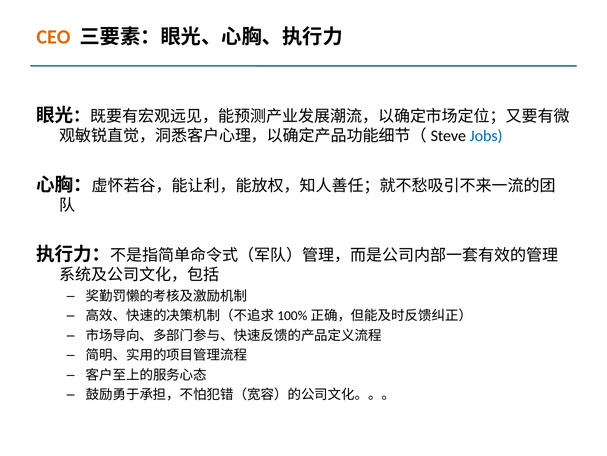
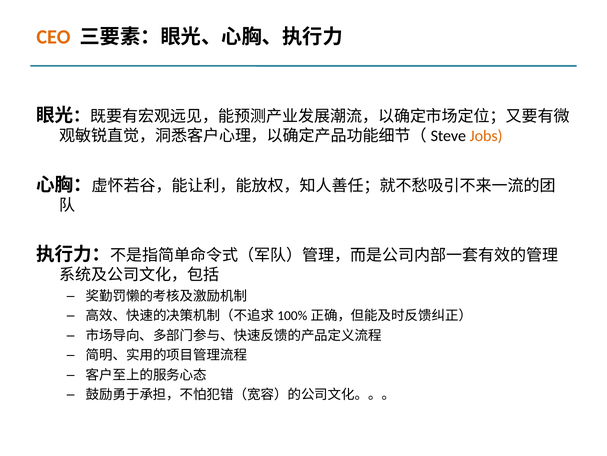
Jobs colour: blue -> orange (486, 136)
